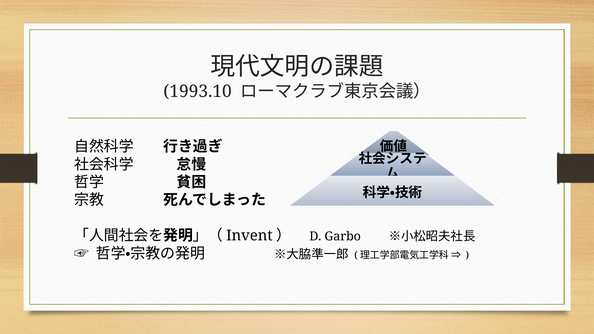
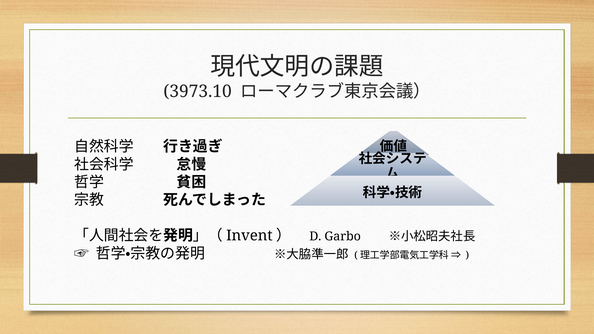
1993.10: 1993.10 -> 3973.10 (198, 91)
